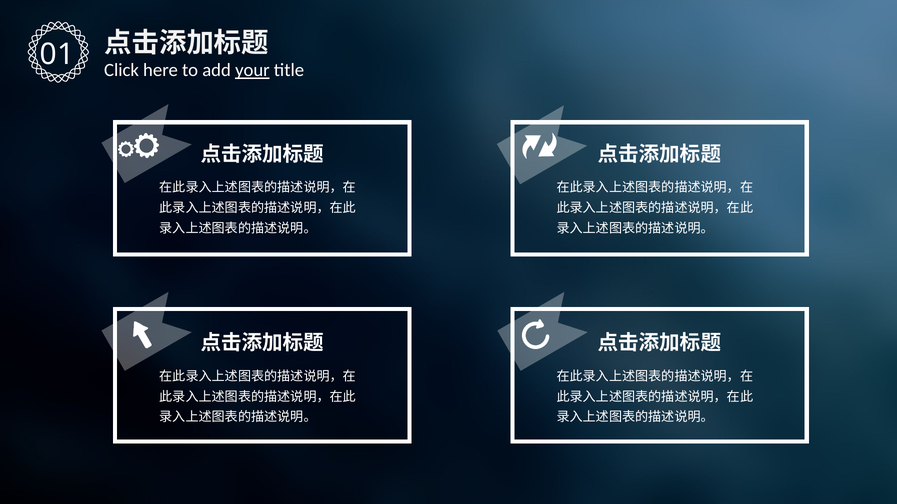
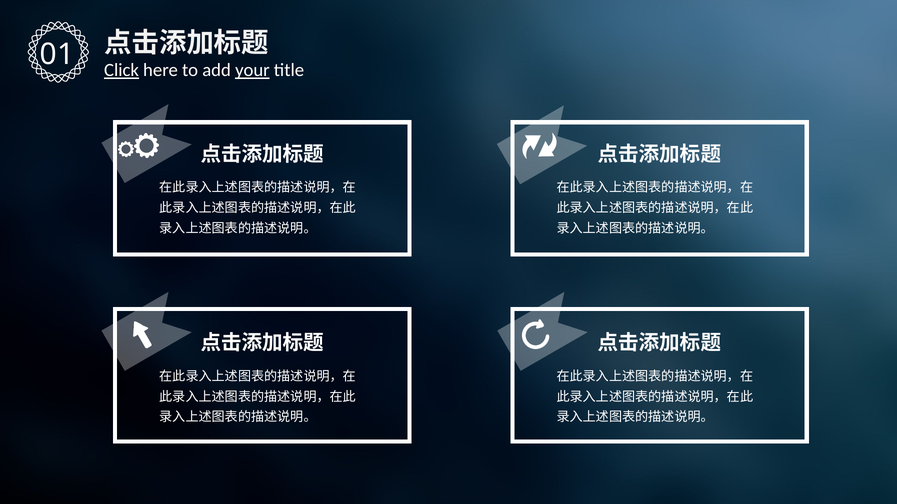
Click underline: none -> present (121, 70)
